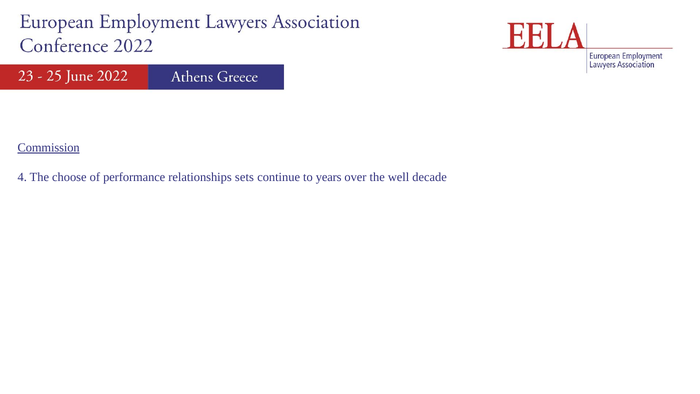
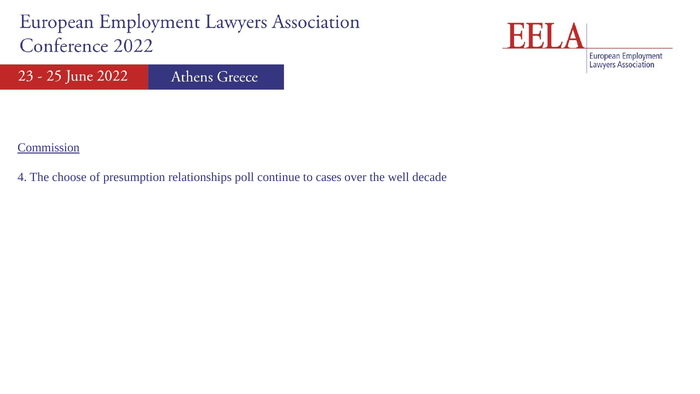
performance: performance -> presumption (134, 177)
sets: sets -> poll (244, 177)
years: years -> cases (329, 177)
